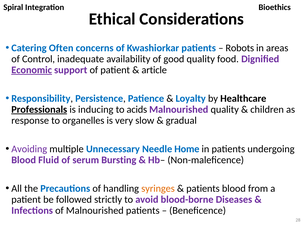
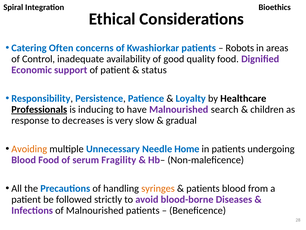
Economic underline: present -> none (32, 70)
article: article -> status (154, 70)
acids: acids -> have (137, 109)
Malnourished quality: quality -> search (225, 109)
organelles: organelles -> decreases (83, 120)
Avoiding colour: purple -> orange (29, 149)
Blood Fluid: Fluid -> Food (49, 160)
Bursting: Bursting -> Fragility (119, 160)
